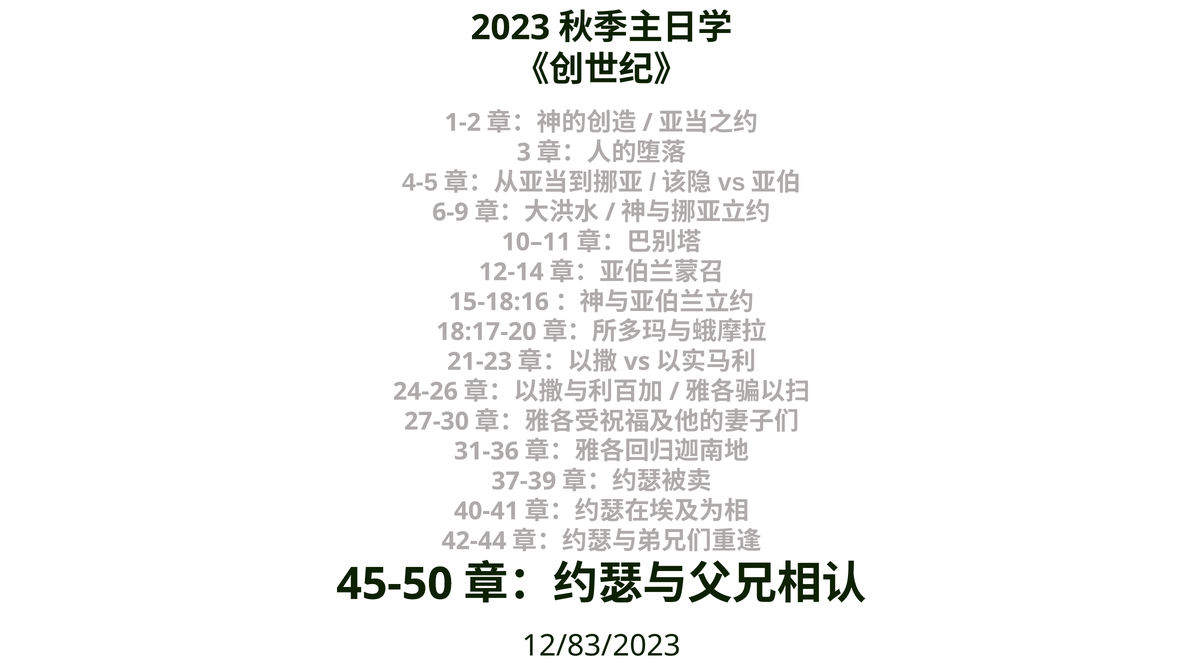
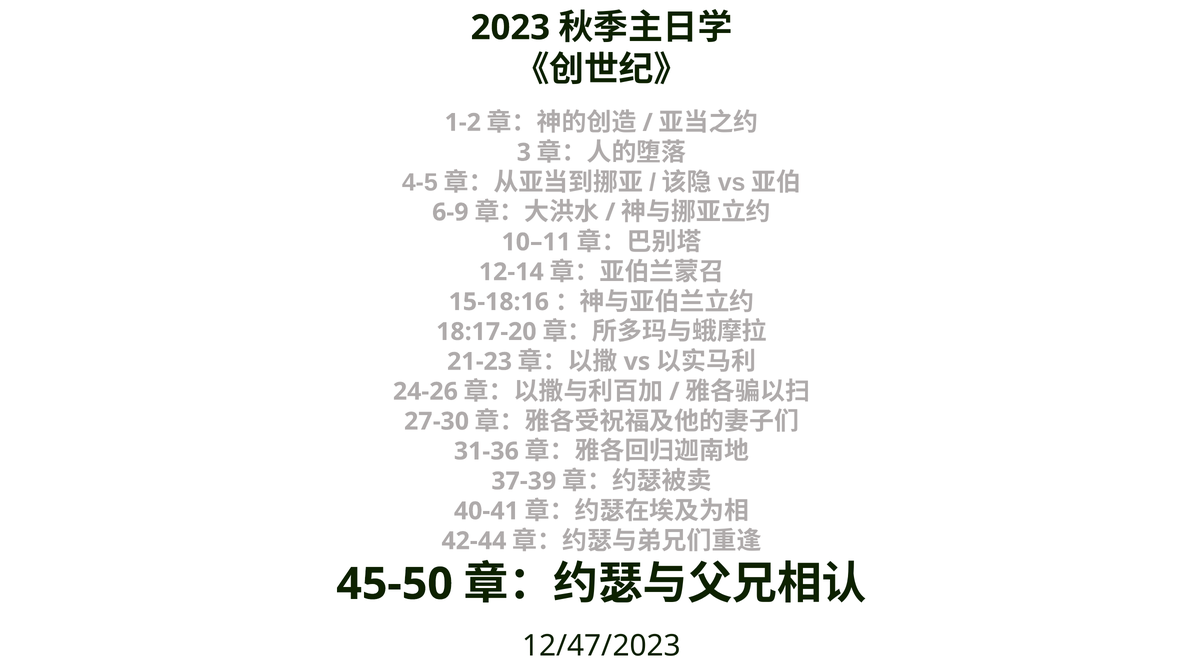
12/83/2023: 12/83/2023 -> 12/47/2023 (601, 645)
